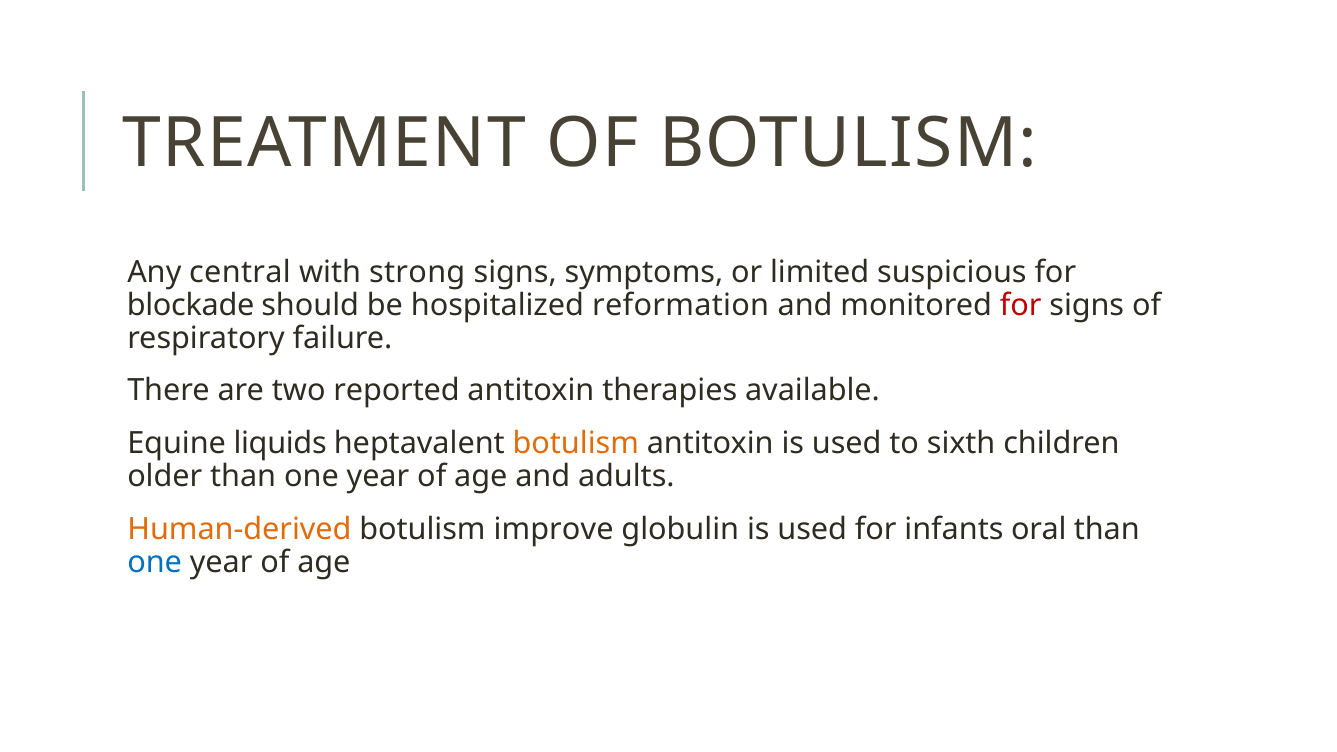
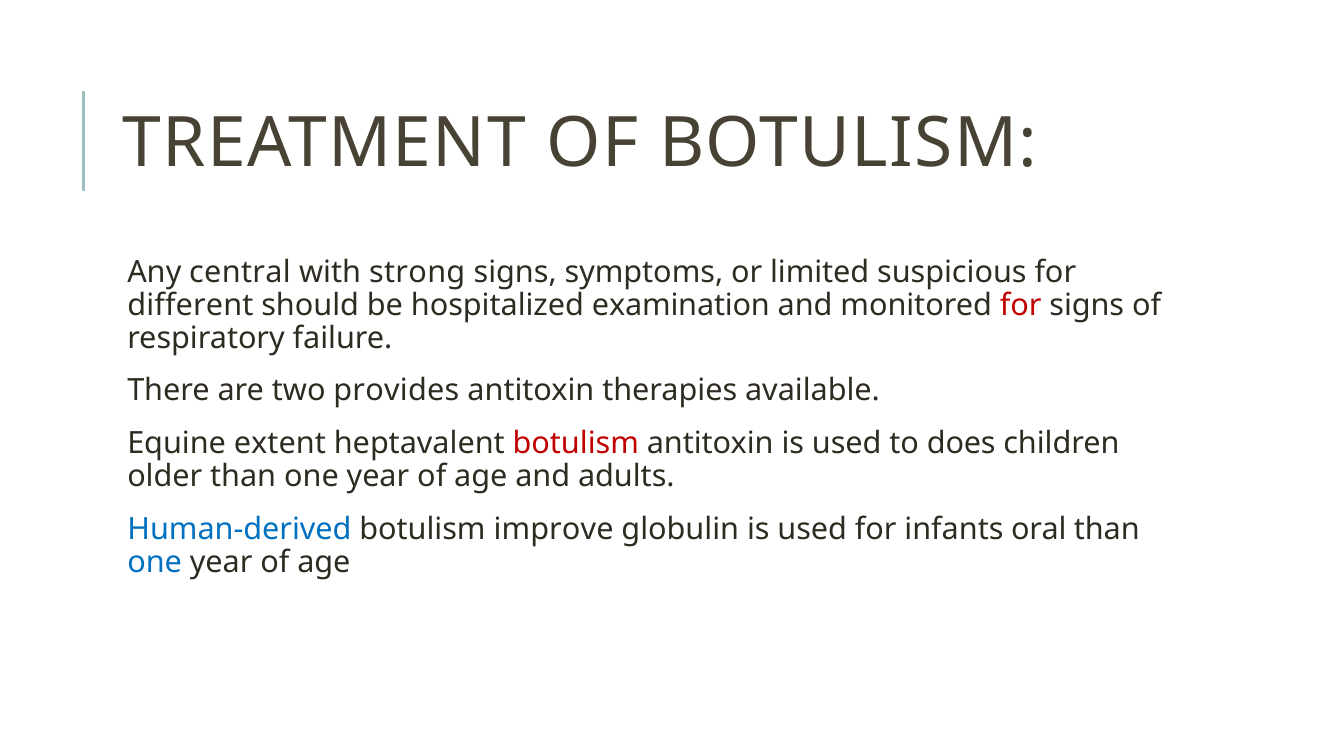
blockade: blockade -> different (190, 305)
reformation: reformation -> examination (681, 305)
reported: reported -> provides (396, 391)
liquids: liquids -> extent (280, 443)
botulism colour: orange -> red (576, 443)
sixth: sixth -> does (961, 443)
Human-derived colour: orange -> blue (239, 529)
